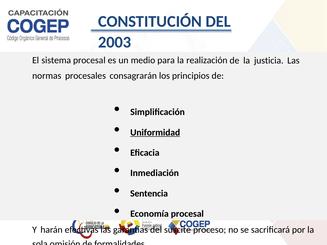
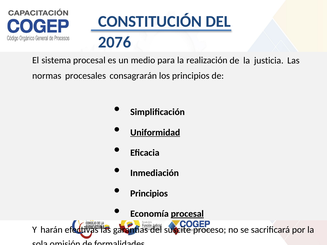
2003: 2003 -> 2076 (115, 42)
Sentencia: Sentencia -> Principios (149, 194)
procesal underline: none -> present (187, 214)
